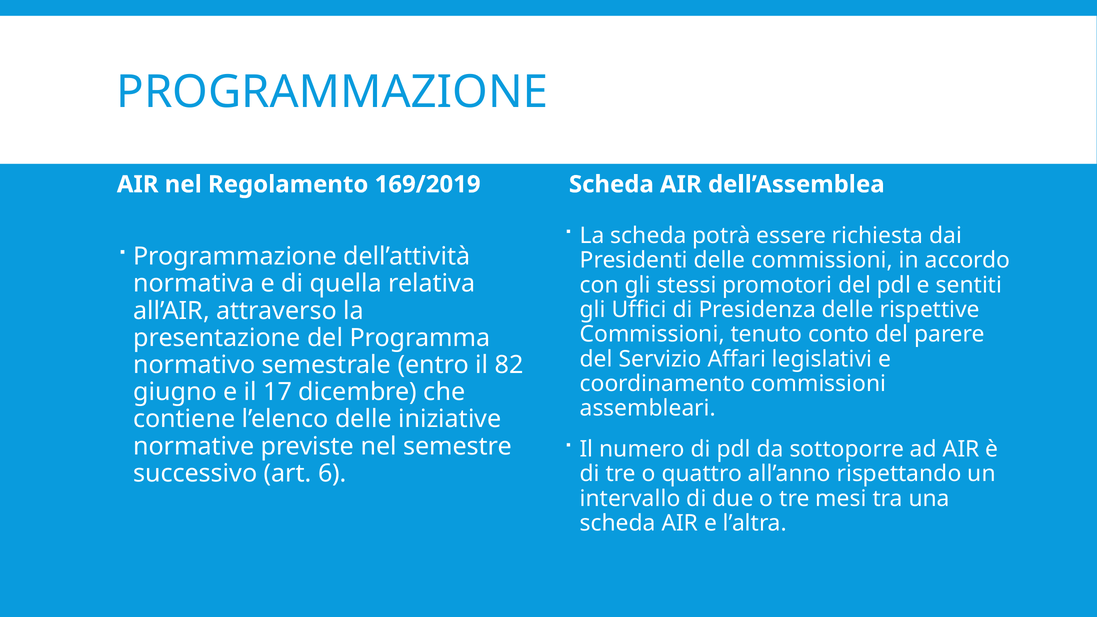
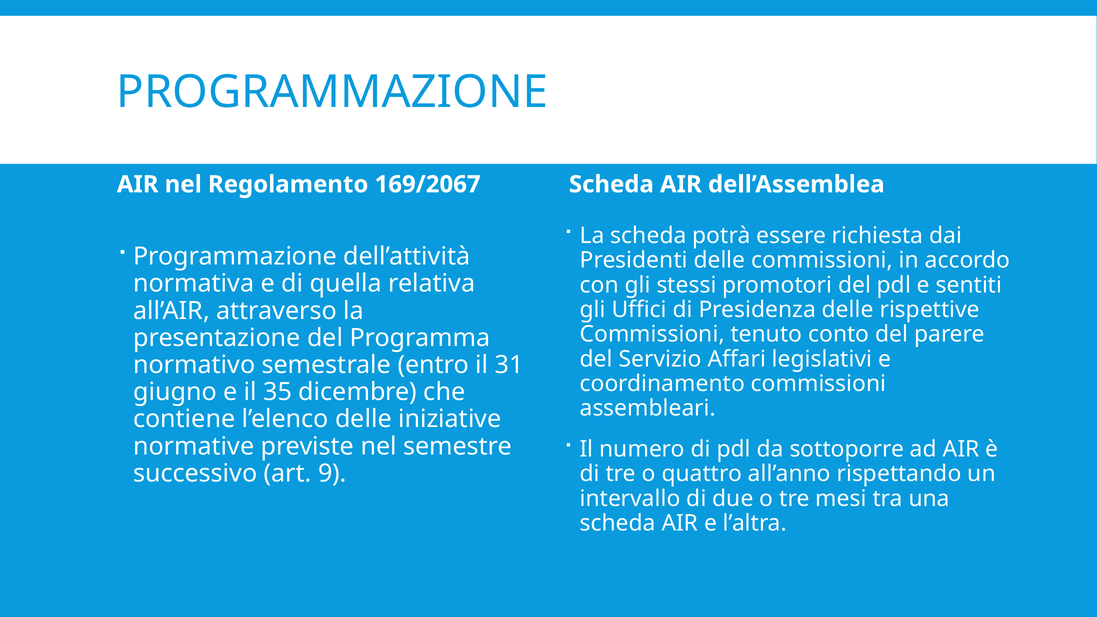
169/2019: 169/2019 -> 169/2067 (428, 184)
82: 82 -> 31 (509, 365)
17: 17 -> 35 (278, 392)
6: 6 -> 9 (332, 473)
